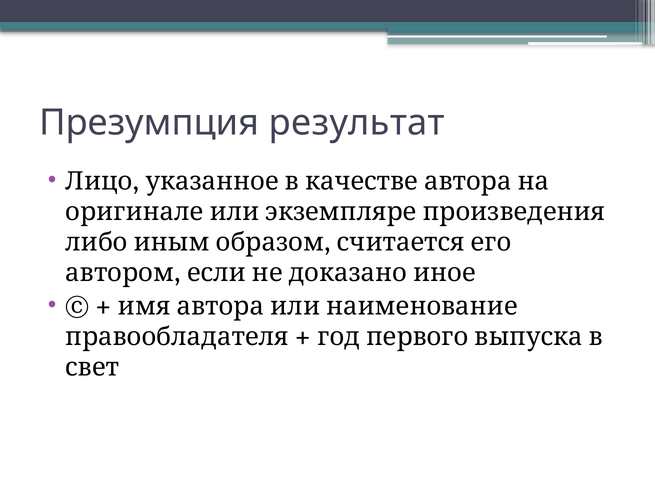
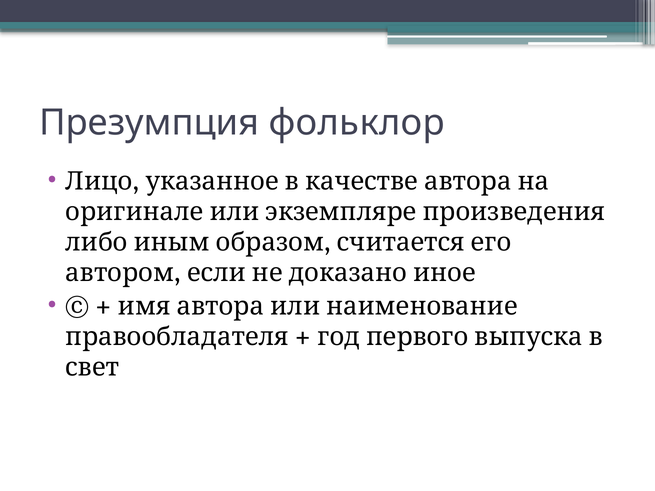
результат: результат -> фольклор (357, 123)
